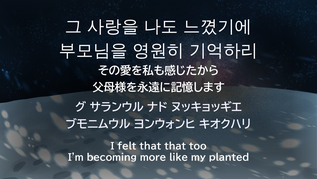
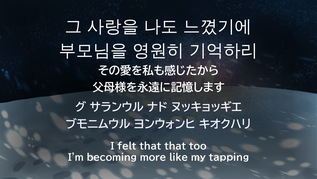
planted: planted -> tapping (229, 157)
